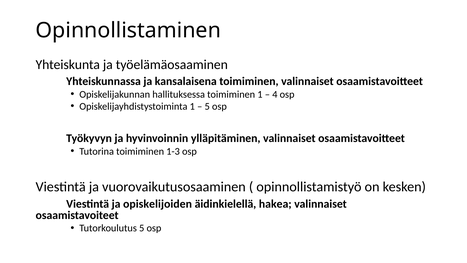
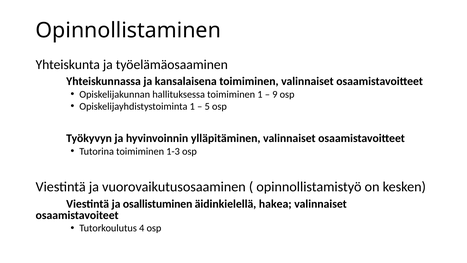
4: 4 -> 9 (275, 94)
opiskelijoiden: opiskelijoiden -> osallistuminen (158, 204)
Tutorkoulutus 5: 5 -> 4 (142, 228)
